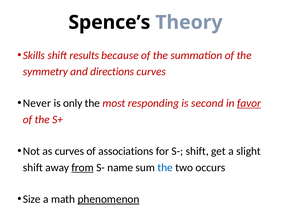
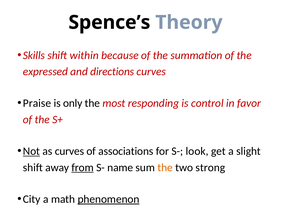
results: results -> within (84, 55)
symmetry: symmetry -> expressed (45, 72)
Never: Never -> Praise (37, 103)
second: second -> control (207, 103)
favor underline: present -> none (249, 103)
Not underline: none -> present (31, 151)
S- shift: shift -> look (197, 151)
the colour: blue -> orange (165, 168)
occurs: occurs -> strong (210, 168)
Size: Size -> City (32, 199)
